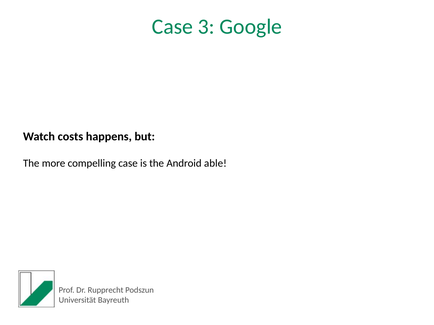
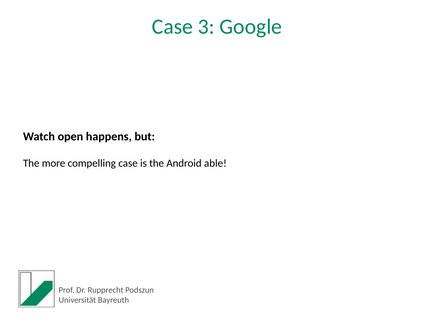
costs: costs -> open (70, 137)
